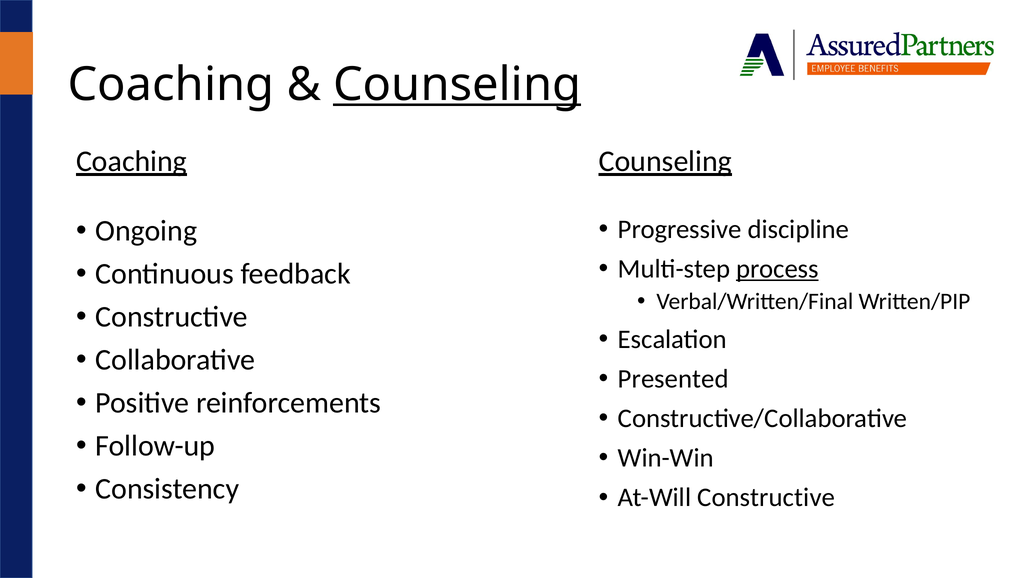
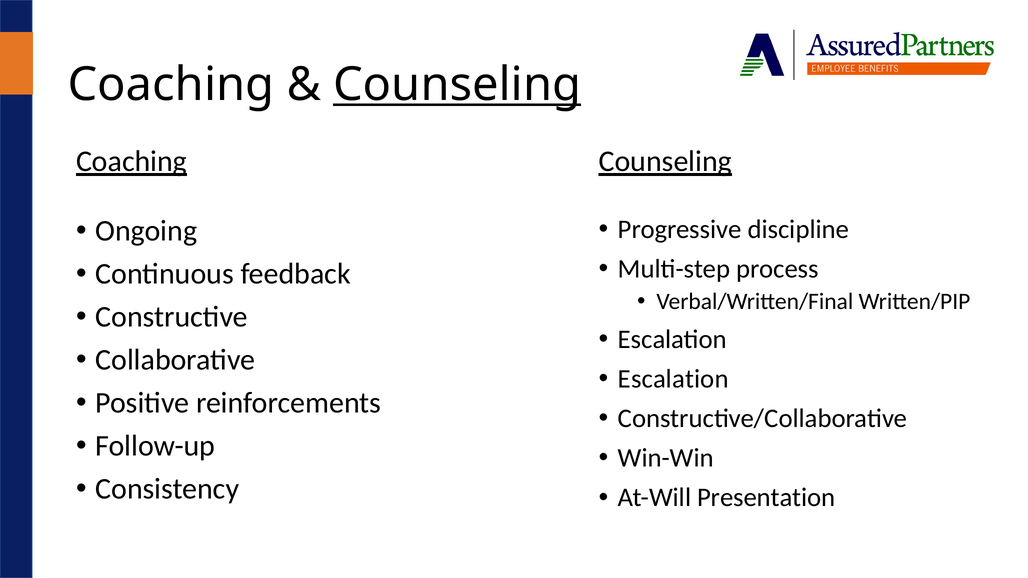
process underline: present -> none (777, 269)
Presented: Presented -> Escalation (673, 379)
At-Will Constructive: Constructive -> Presentation (766, 498)
